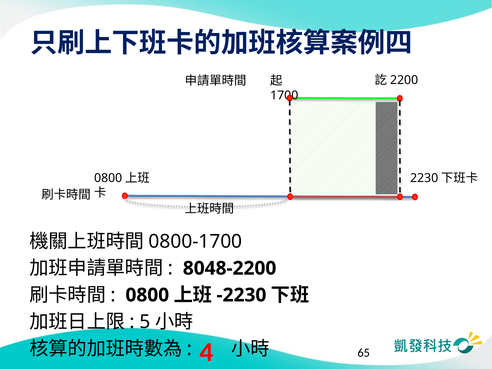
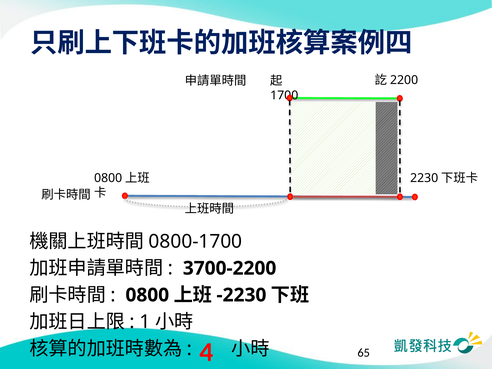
8048-2200: 8048-2200 -> 3700-2200 (230, 268)
5: 5 -> 1 (145, 322)
